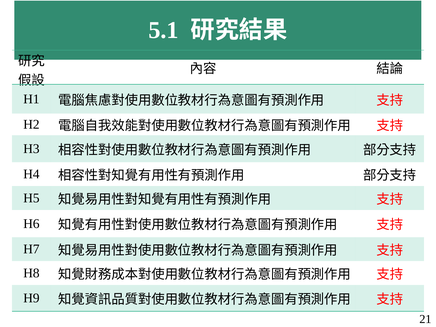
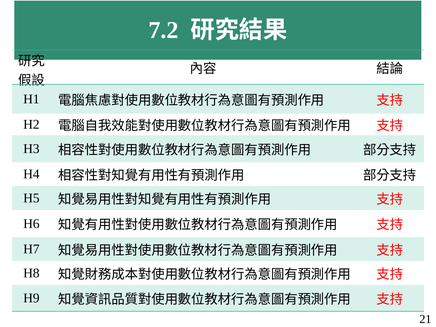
5.1: 5.1 -> 7.2 (164, 30)
